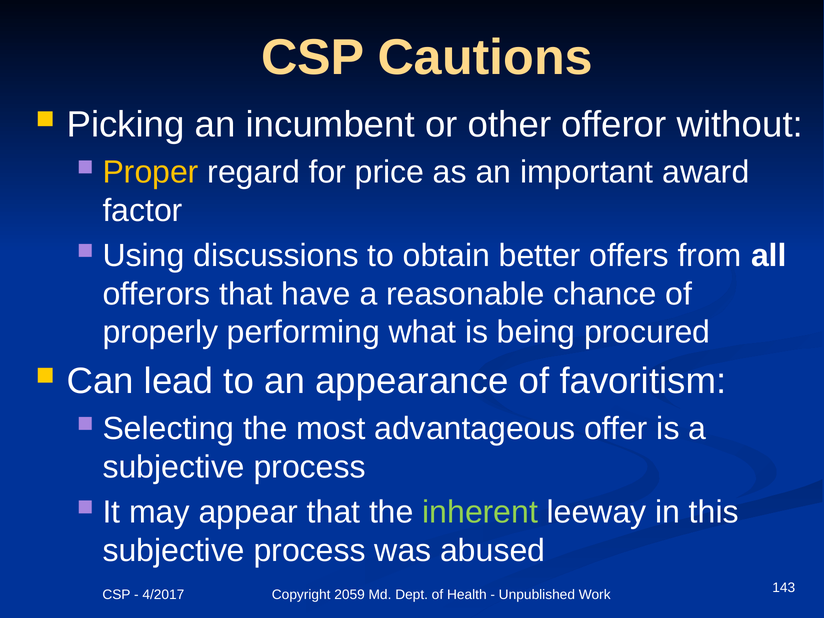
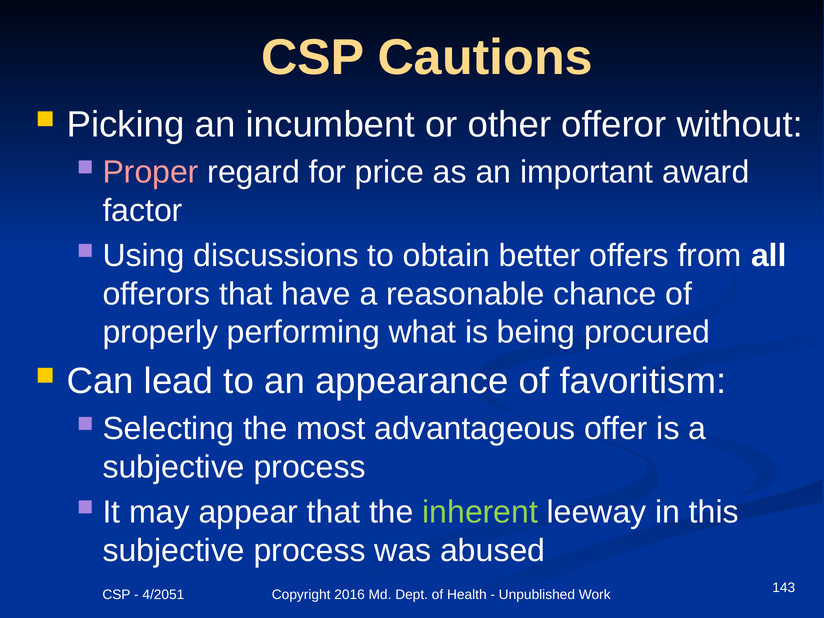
Proper colour: yellow -> pink (151, 172)
4/2017: 4/2017 -> 4/2051 (163, 595)
2059: 2059 -> 2016 (350, 595)
